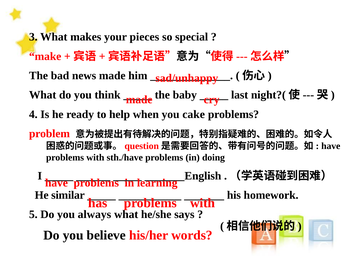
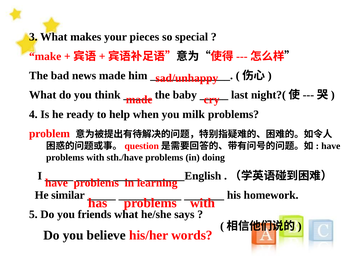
cake: cake -> milk (194, 115)
always: always -> friends (95, 215)
